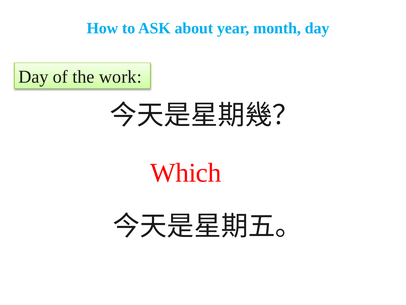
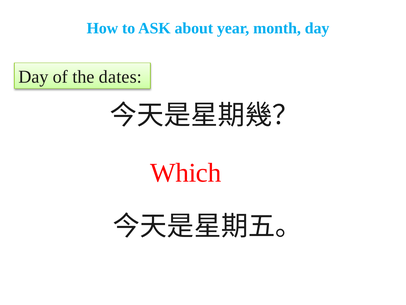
work: work -> dates (120, 77)
